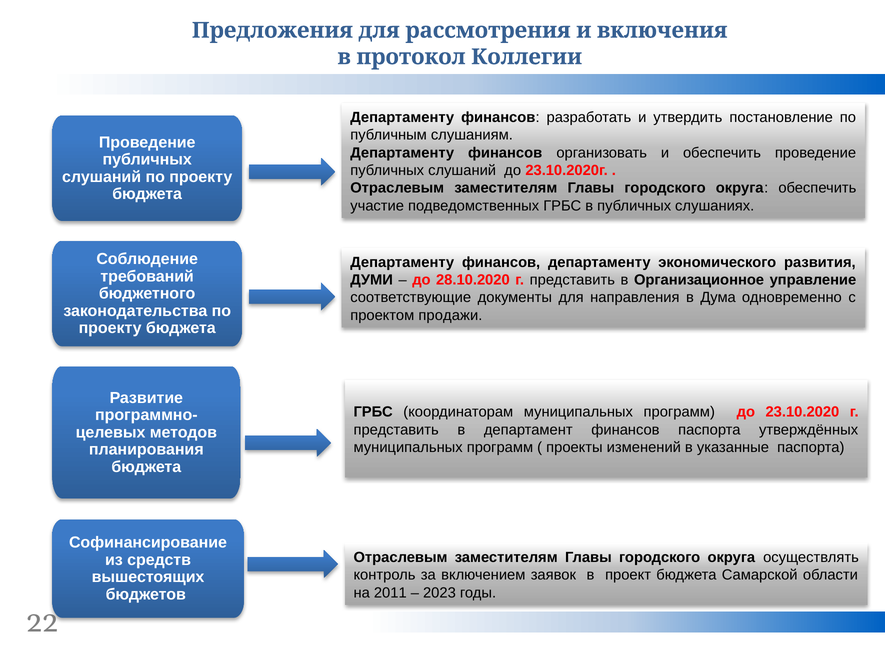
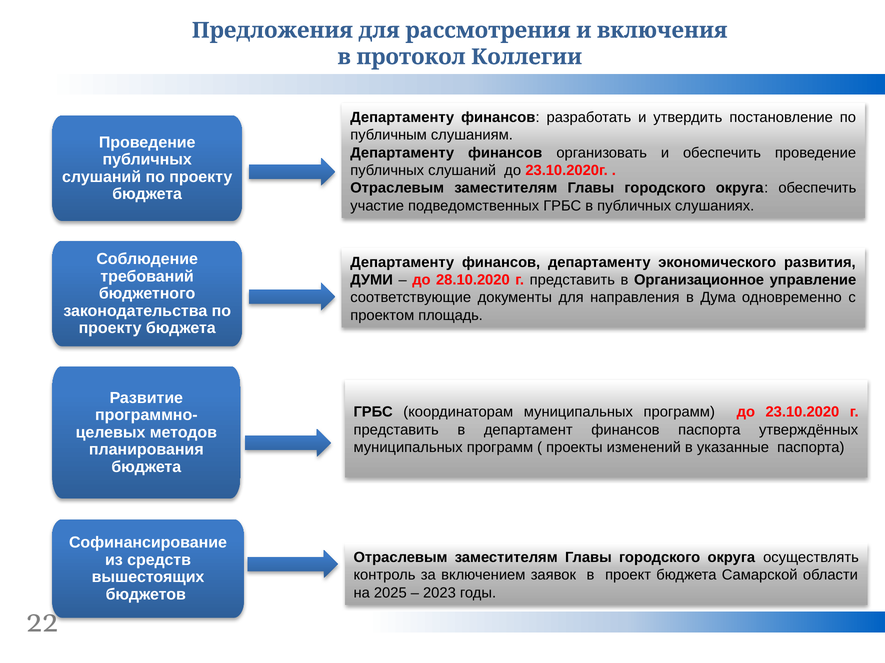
продажи: продажи -> площадь (451, 316)
2011: 2011 -> 2025 (390, 593)
